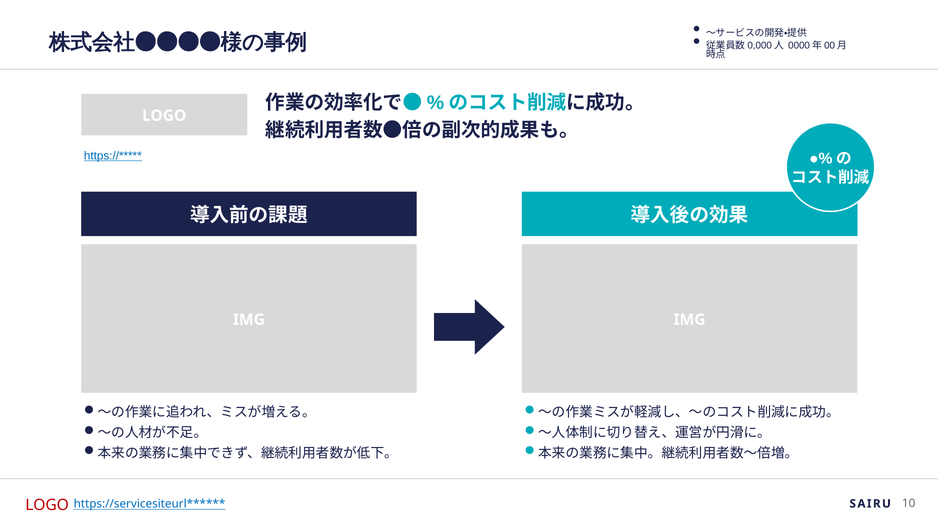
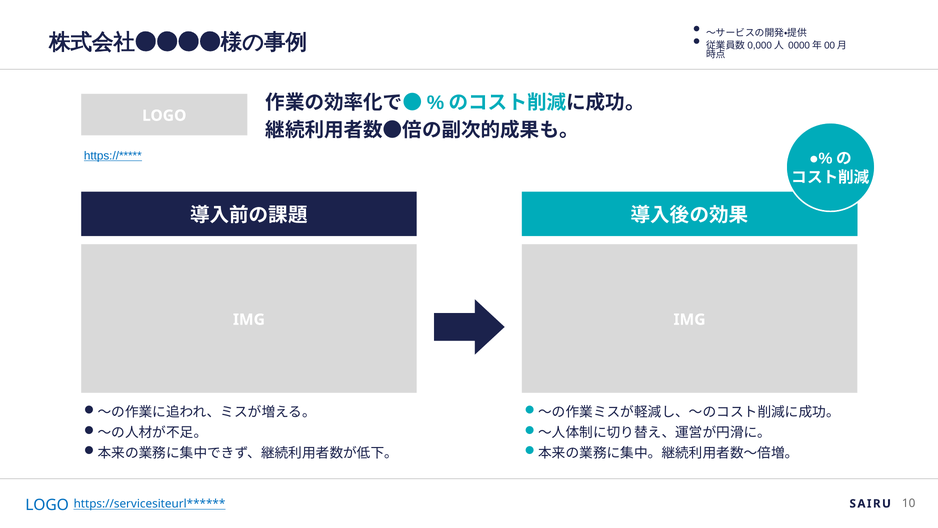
LOGO colour: red -> blue (47, 505)
